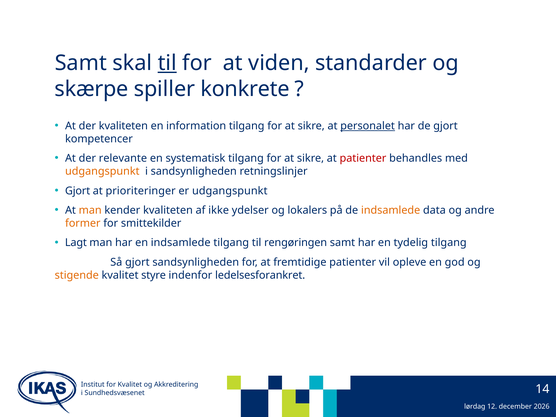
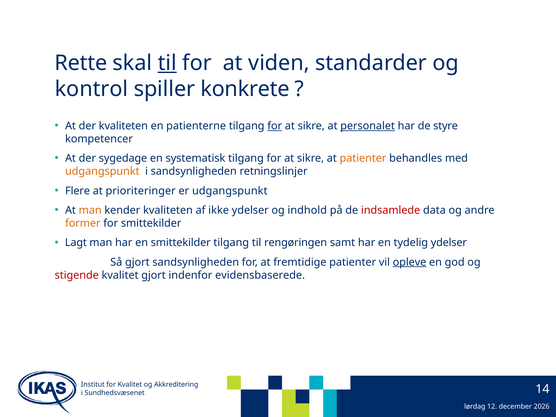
Samt: Samt -> Rette (81, 63)
skærpe: skærpe -> kontrol (91, 89)
information: information -> patienterne (196, 126)
for underline: none -> present (275, 126)
de gjort: gjort -> styre (446, 126)
relevante: relevante -> sygedage (123, 158)
patienter colour: red -> orange (363, 158)
Gjort: Gjort -> Flere (78, 191)
lokalers: lokalers -> indhold (307, 210)
indsamlede colour: orange -> red (391, 210)
en indsamlede: indsamlede -> smittekilder (181, 243)
tydelig tilgang: tilgang -> ydelser (449, 243)
opleve underline: none -> present (410, 262)
stigende colour: orange -> red (77, 275)
kvalitet styre: styre -> gjort (153, 275)
ledelsesforankret: ledelsesforankret -> evidensbaserede (260, 275)
